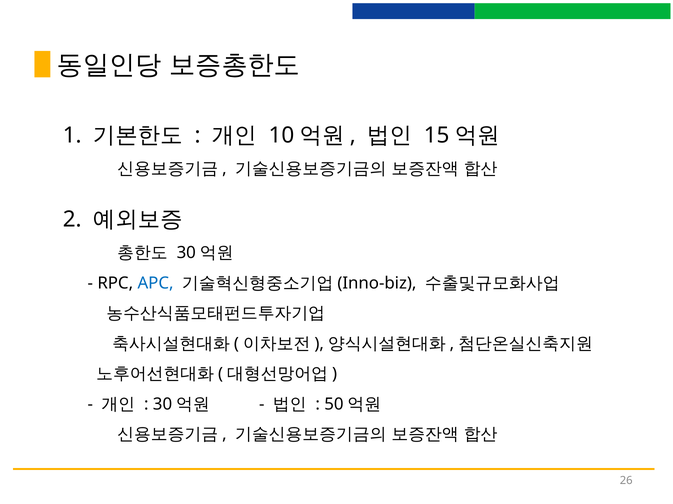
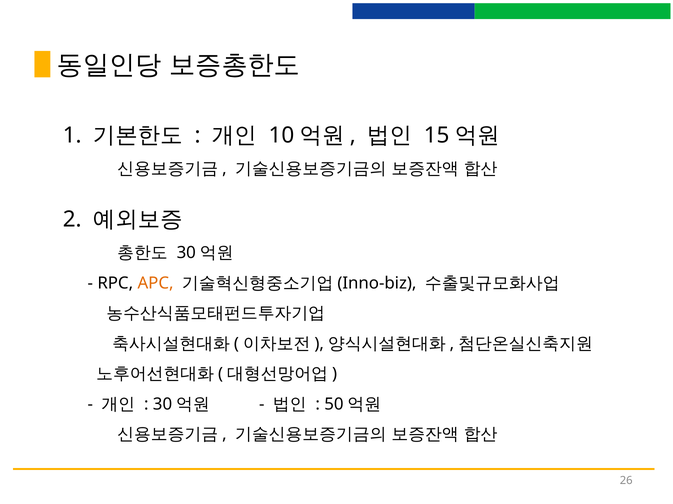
APC colour: blue -> orange (156, 283)
